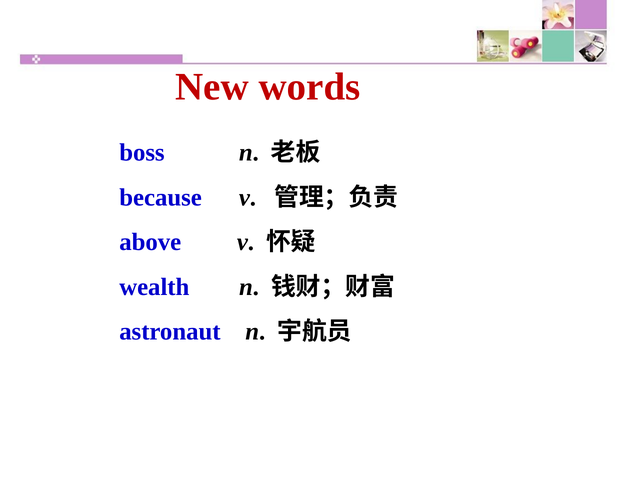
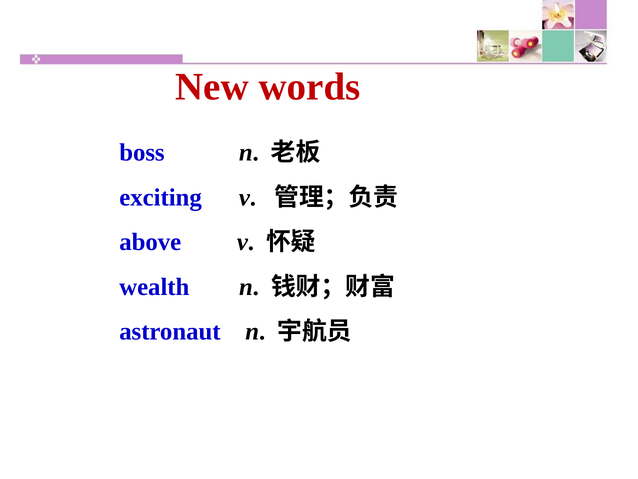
because: because -> exciting (161, 197)
